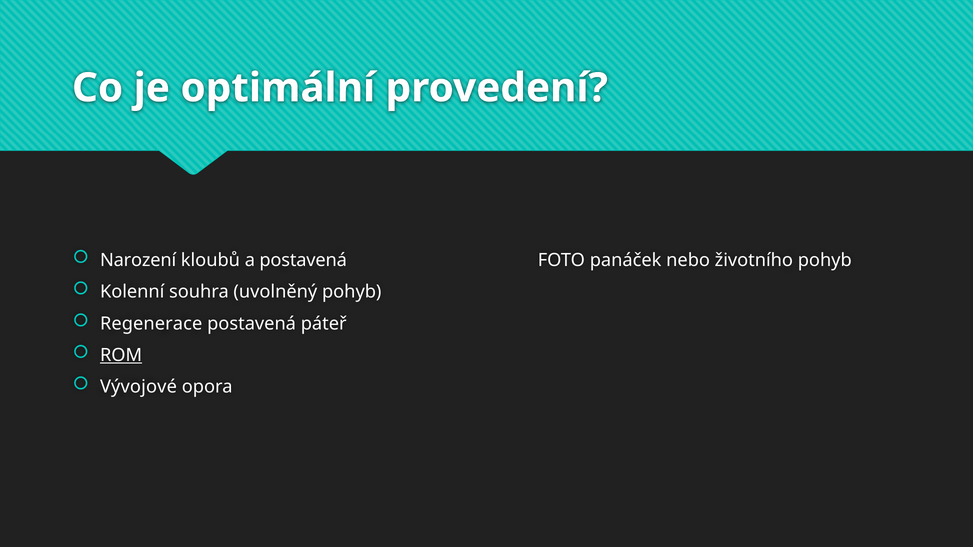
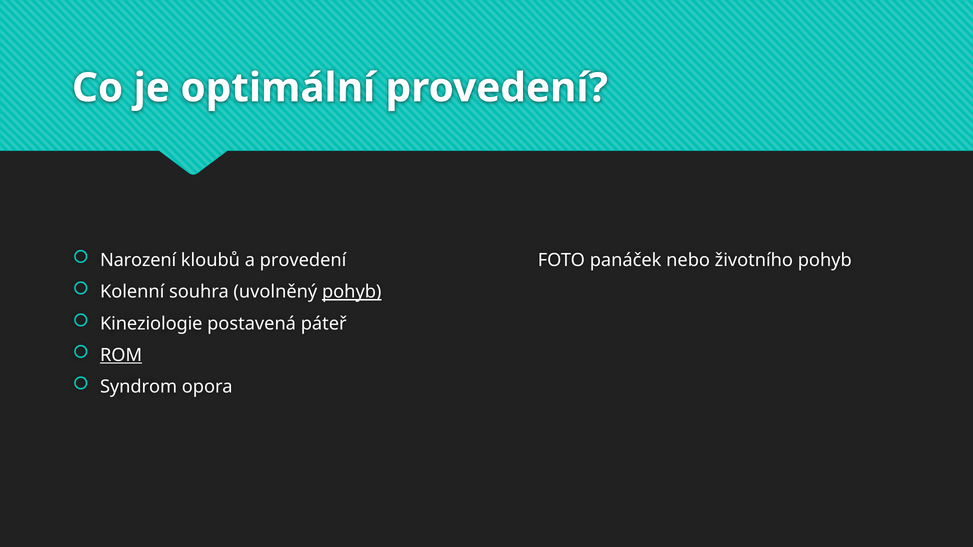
a postavená: postavená -> provedení (303, 260)
pohyb underline: none -> present (352, 292)
Regenerace: Regenerace -> Kineziologie (151, 324)
Vývojové: Vývojové -> Syndrom (139, 387)
